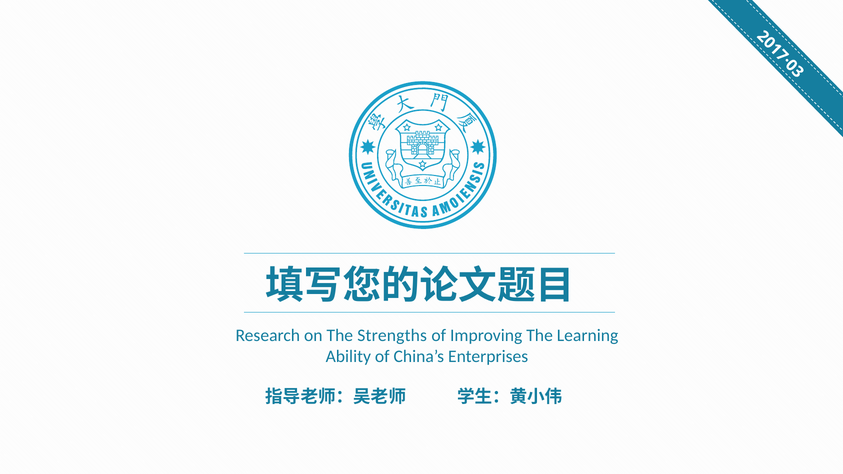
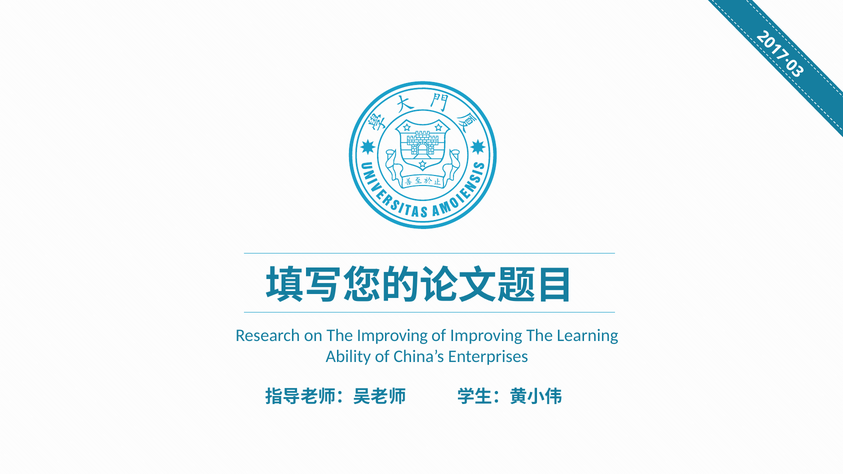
The Strengths: Strengths -> Improving (392, 335)
